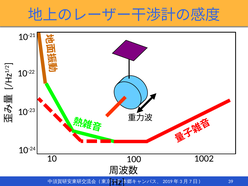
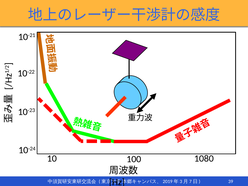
1002: 1002 -> 1080 (204, 159)
